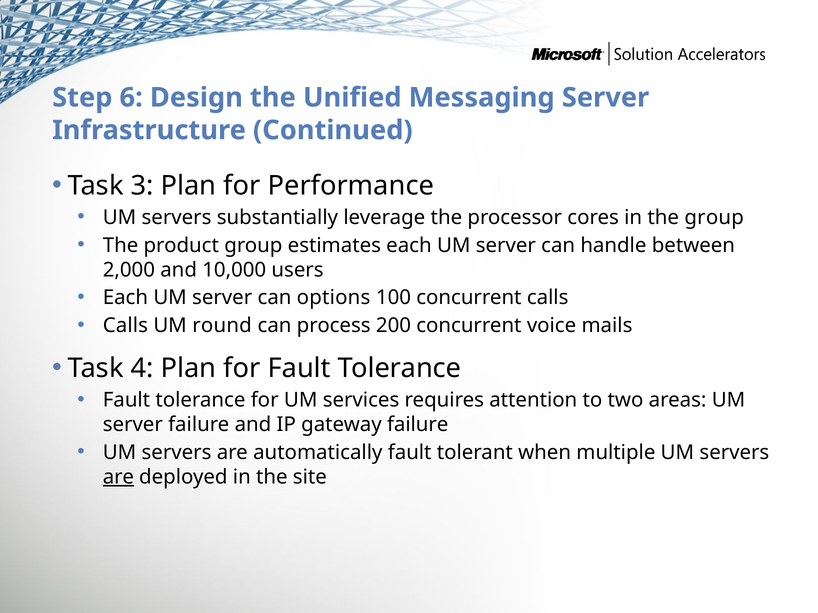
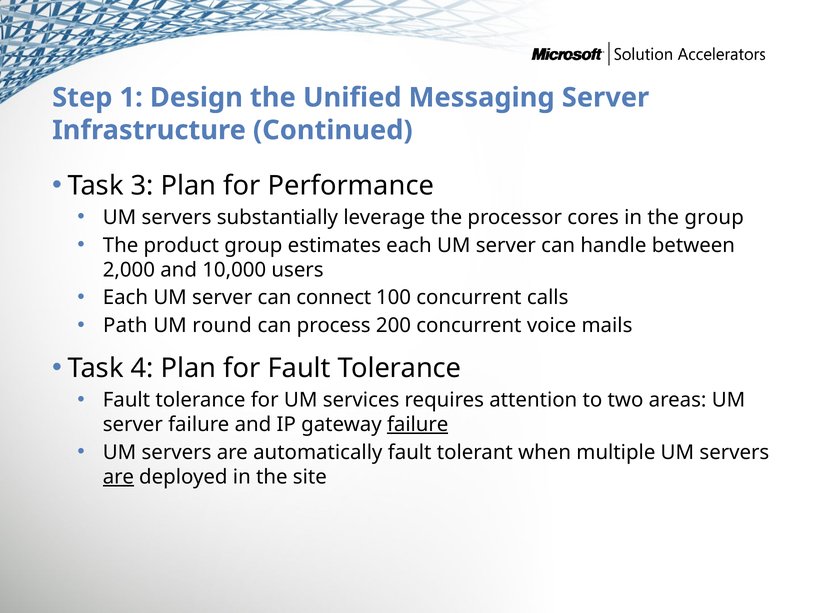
6: 6 -> 1 (131, 98)
options: options -> connect (334, 298)
Calls: Calls -> Path (125, 326)
failure underline: none -> present (418, 425)
